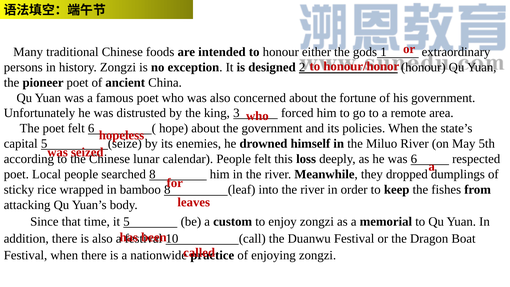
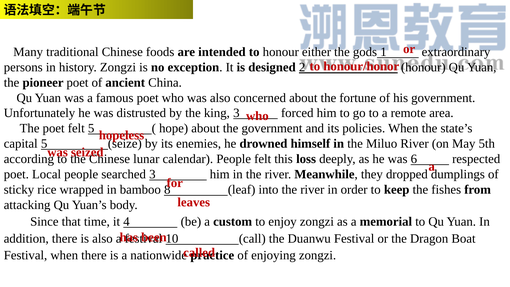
felt 6: 6 -> 5 (91, 128)
searched 8: 8 -> 3 (152, 174)
it 5: 5 -> 4 (126, 222)
